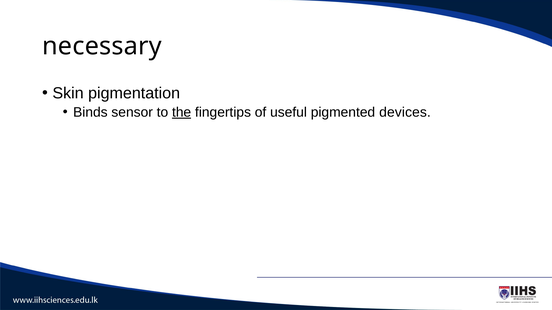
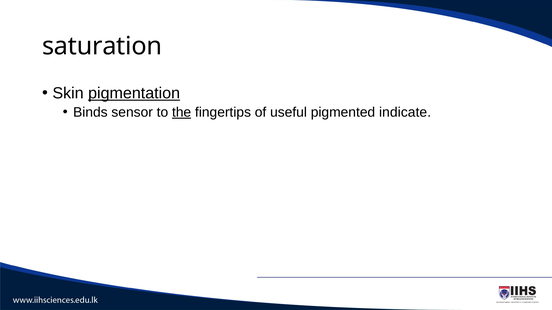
necessary: necessary -> saturation (102, 46)
pigmentation underline: none -> present (134, 93)
devices: devices -> indicate (405, 112)
